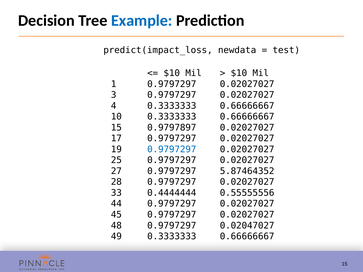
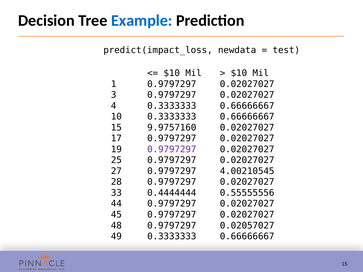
0.9797897: 0.9797897 -> 9.9757160 (172, 128)
0.9797297 colour: blue -> purple (172, 149)
5.87464352: 5.87464352 -> 4.00210545 (247, 171)
0.02047027: 0.02047027 -> 0.02057027 (247, 226)
